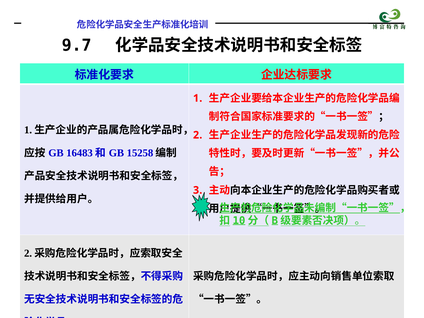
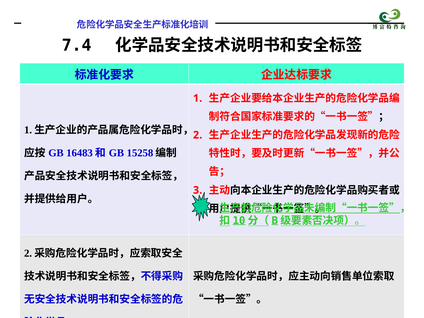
9.7: 9.7 -> 7.4 (77, 45)
